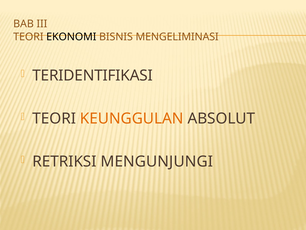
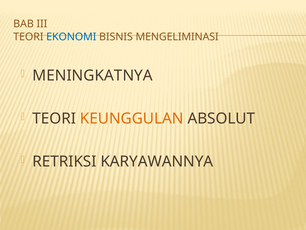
EKONOMI colour: black -> blue (71, 37)
TERIDENTIFIKASI: TERIDENTIFIKASI -> MENINGKATNYA (93, 76)
MENGUNJUNGI: MENGUNJUNGI -> KARYAWANNYA (157, 161)
